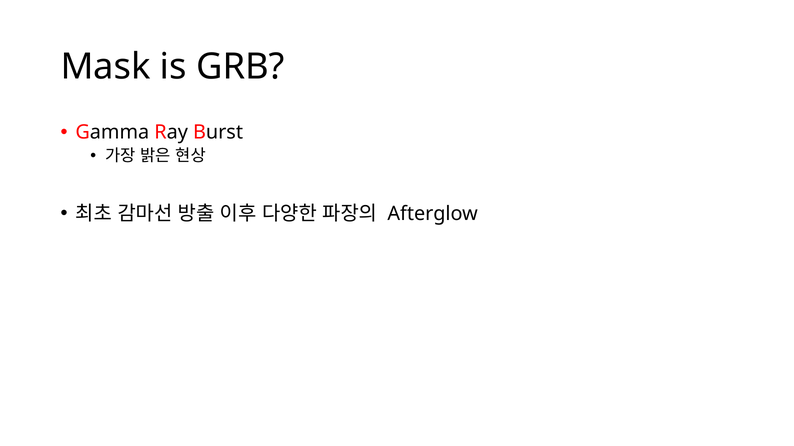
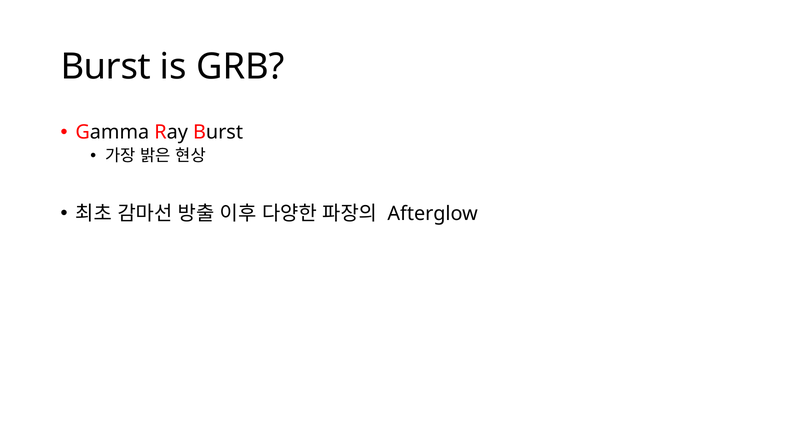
Mask: Mask -> Burst (106, 67)
